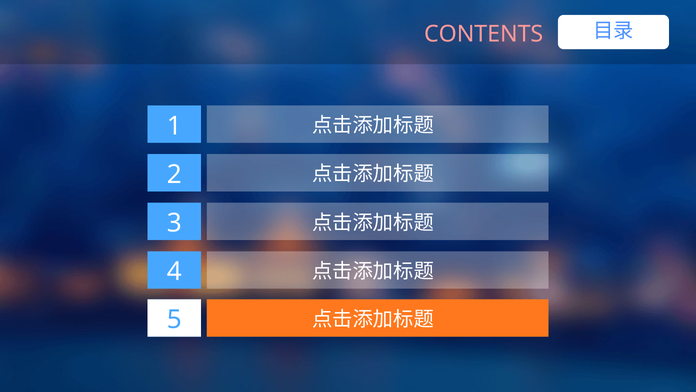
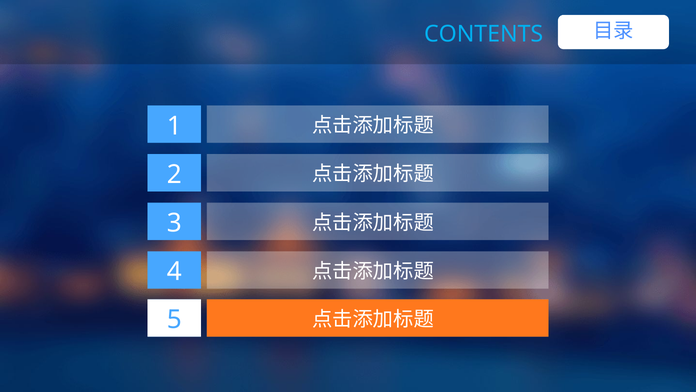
CONTENTS colour: pink -> light blue (484, 34)
